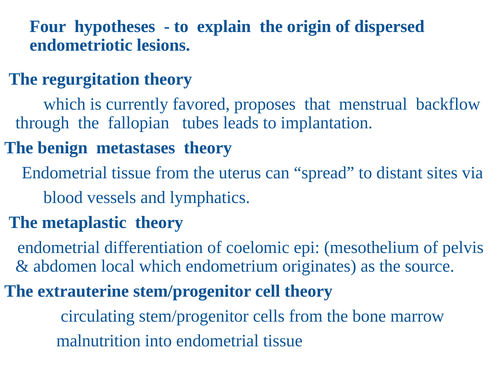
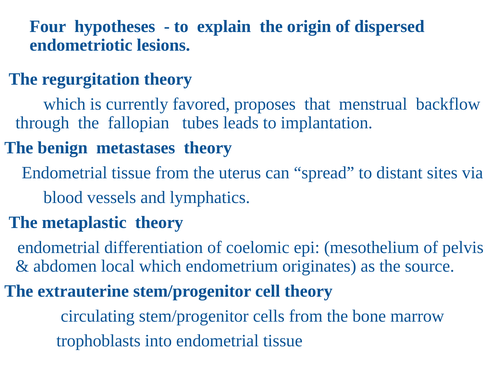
malnutrition: malnutrition -> trophoblasts (99, 341)
